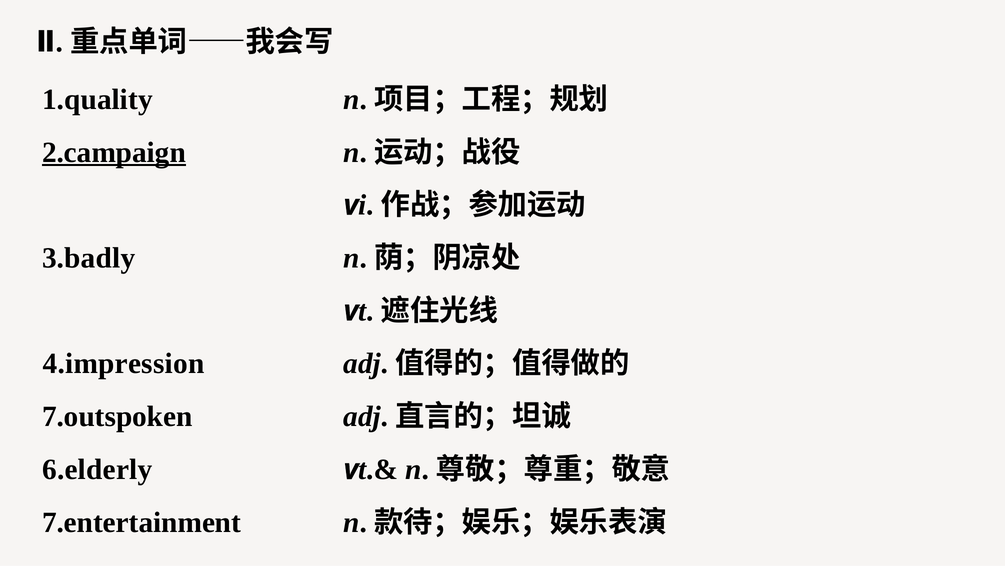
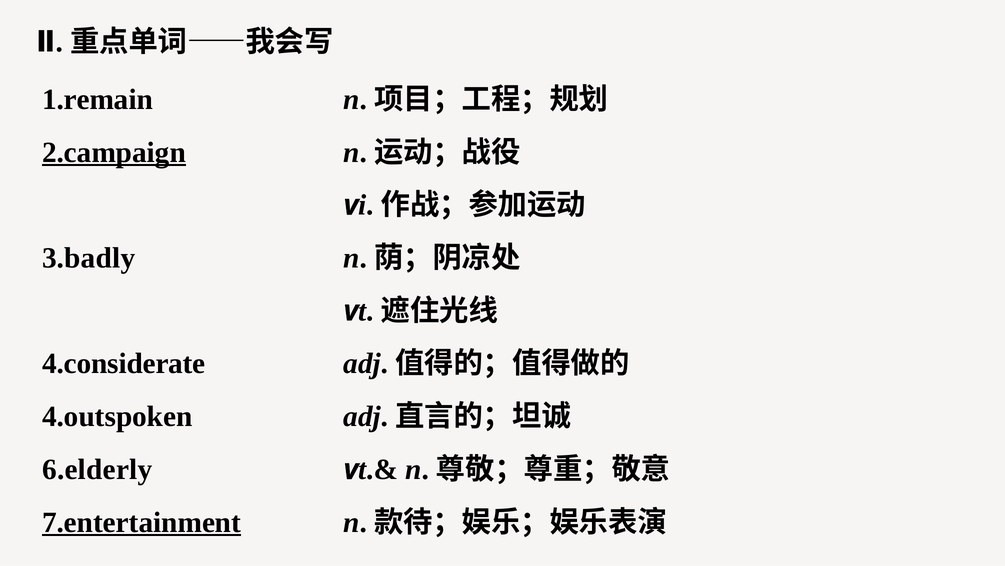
1.quality: 1.quality -> 1.remain (97, 99)
4.impression: 4.impression -> 4.considerate (124, 363)
7.outspoken: 7.outspoken -> 4.outspoken (117, 416)
7.entertainment underline: none -> present (142, 522)
